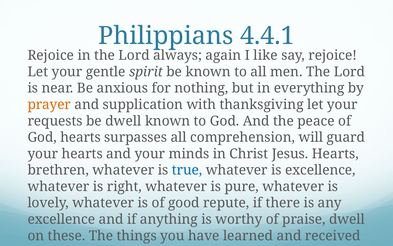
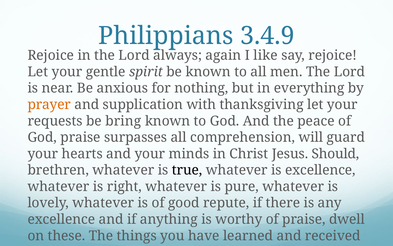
4.4.1: 4.4.1 -> 3.4.9 (267, 36)
be dwell: dwell -> bring (123, 121)
God hearts: hearts -> praise (80, 137)
Jesus Hearts: Hearts -> Should (335, 154)
true colour: blue -> black (187, 170)
